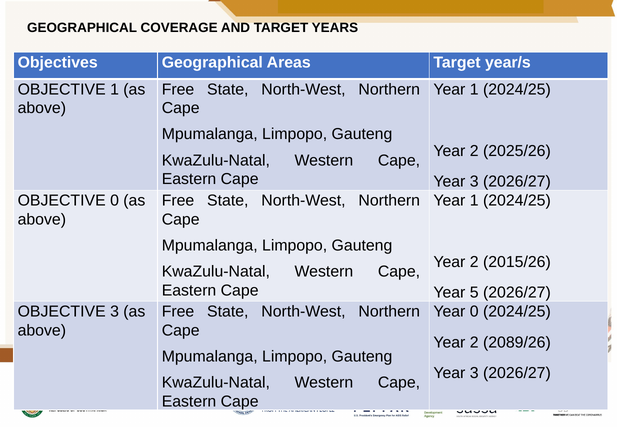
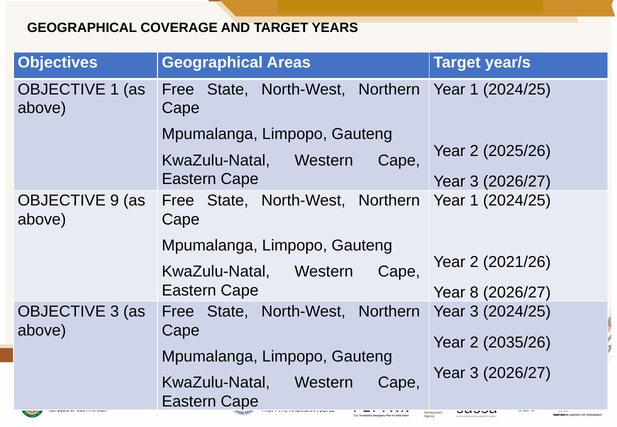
OBJECTIVE 0: 0 -> 9 (115, 201)
2015/26: 2015/26 -> 2021/26 (517, 262)
5: 5 -> 8 (474, 293)
0: 0 -> 3 (474, 312)
2089/26: 2089/26 -> 2035/26 (517, 343)
